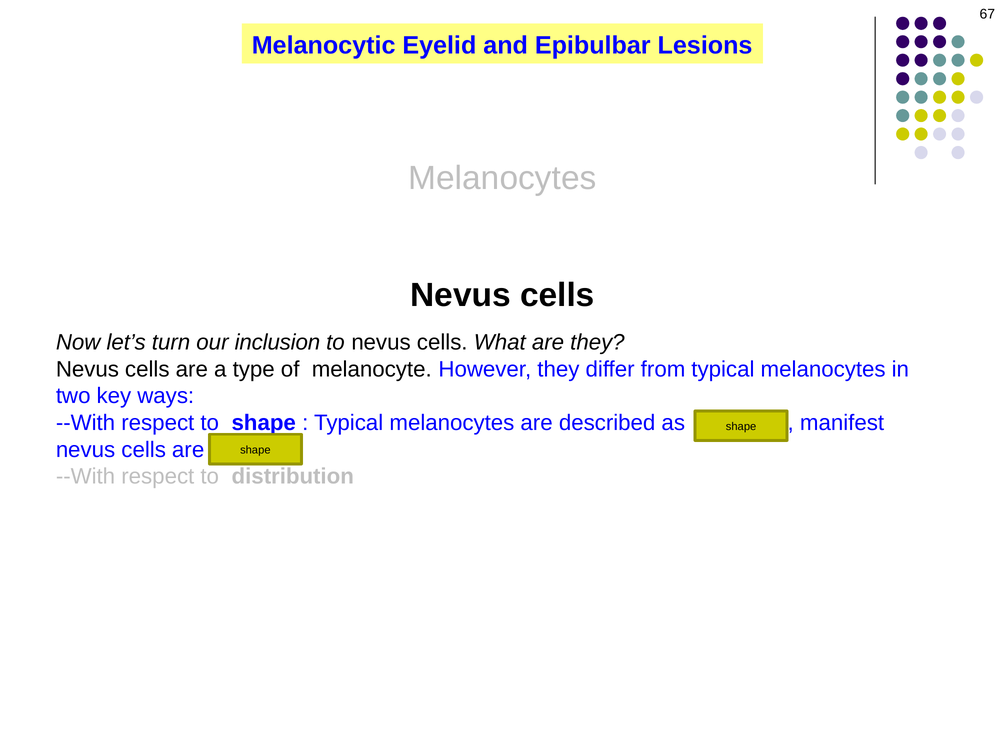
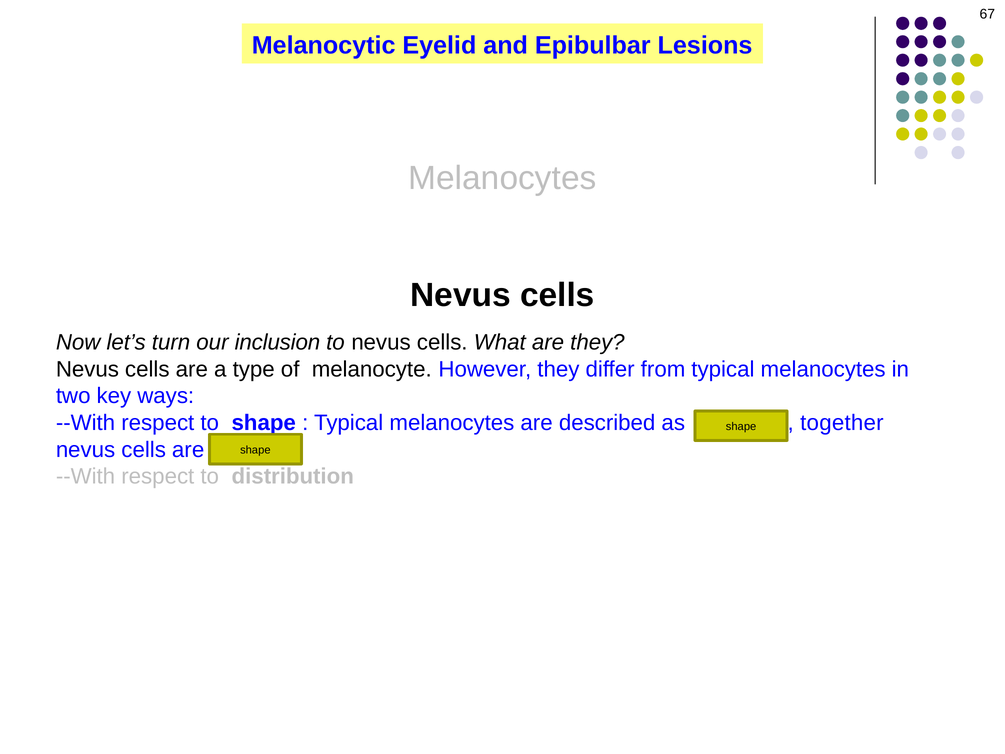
manifest: manifest -> together (842, 423)
